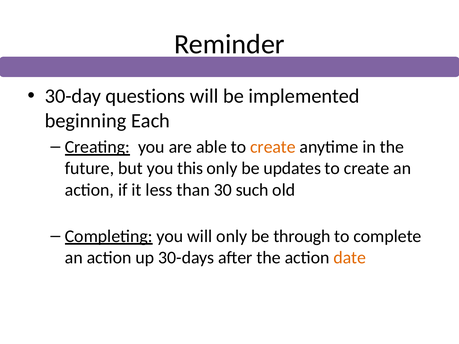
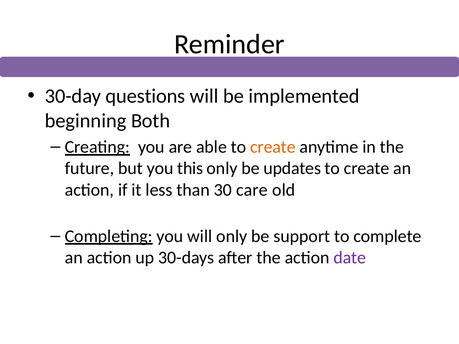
Each: Each -> Both (151, 121)
such: such -> care (252, 190)
through: through -> support (302, 236)
date colour: orange -> purple (350, 258)
